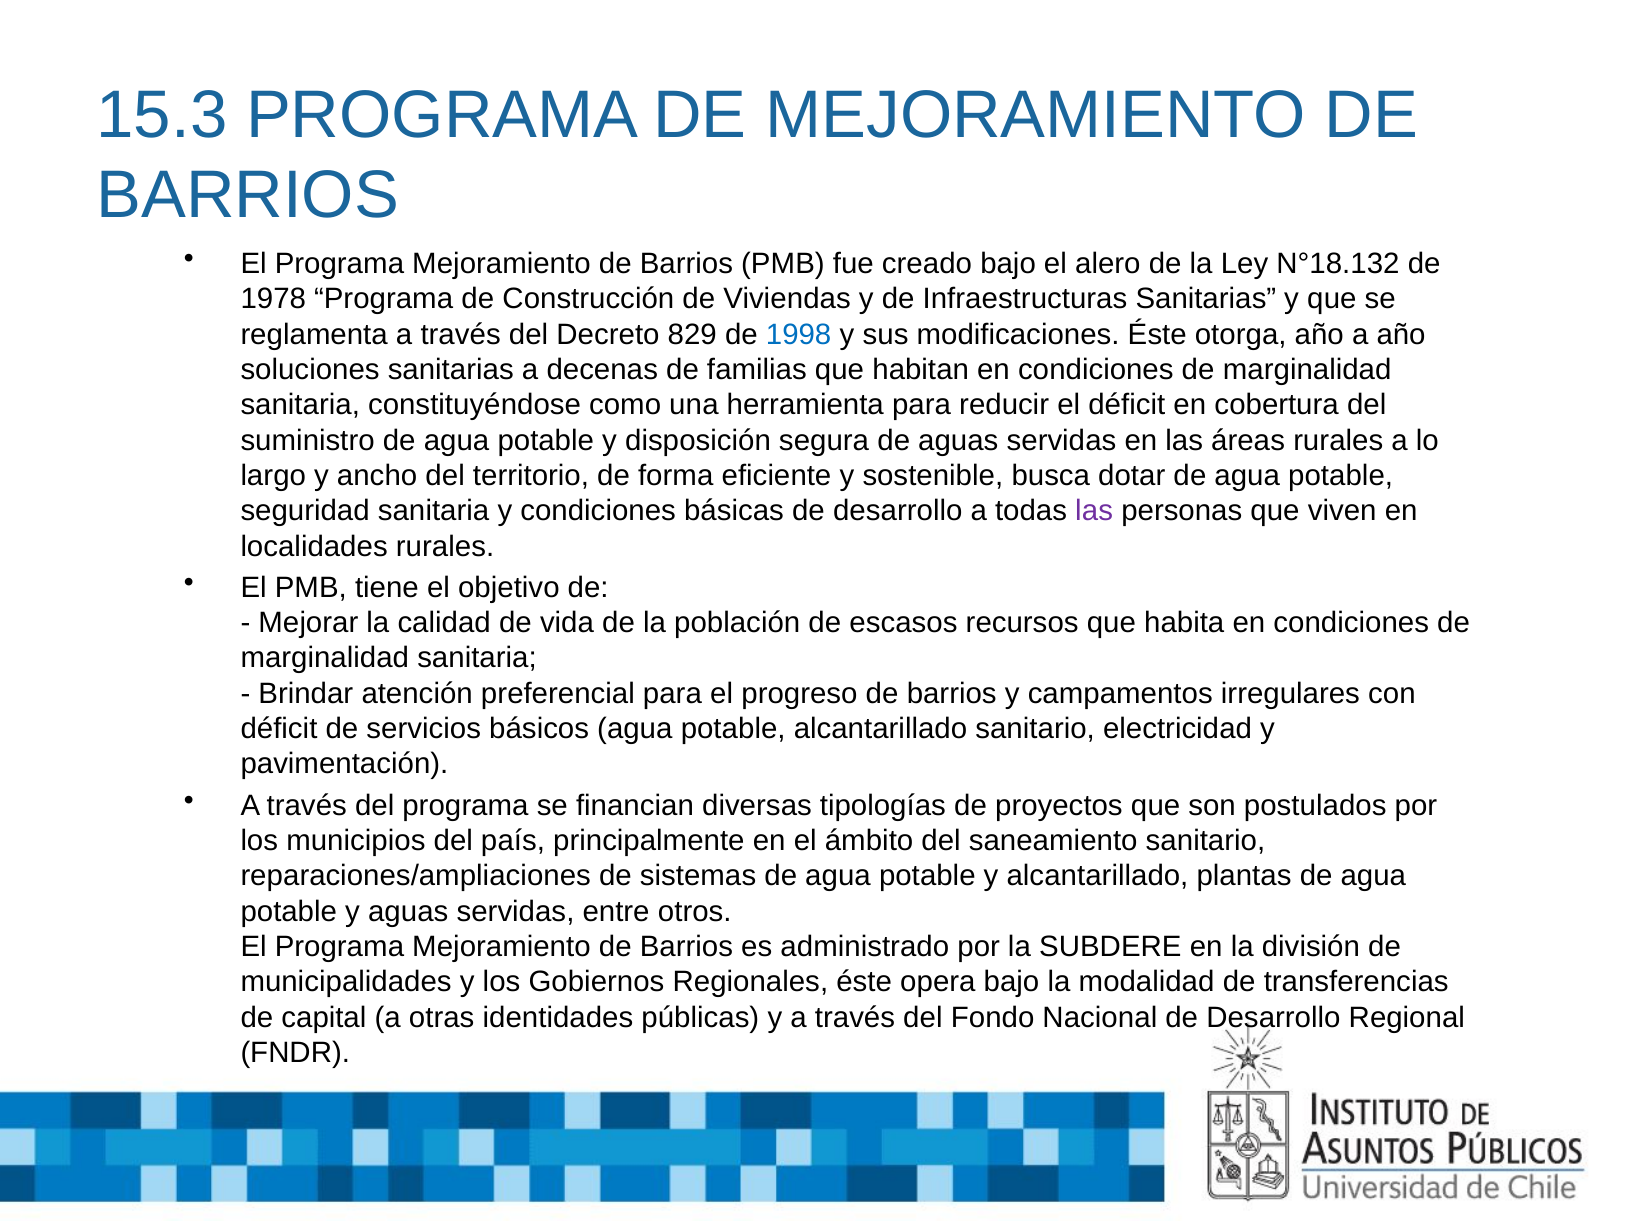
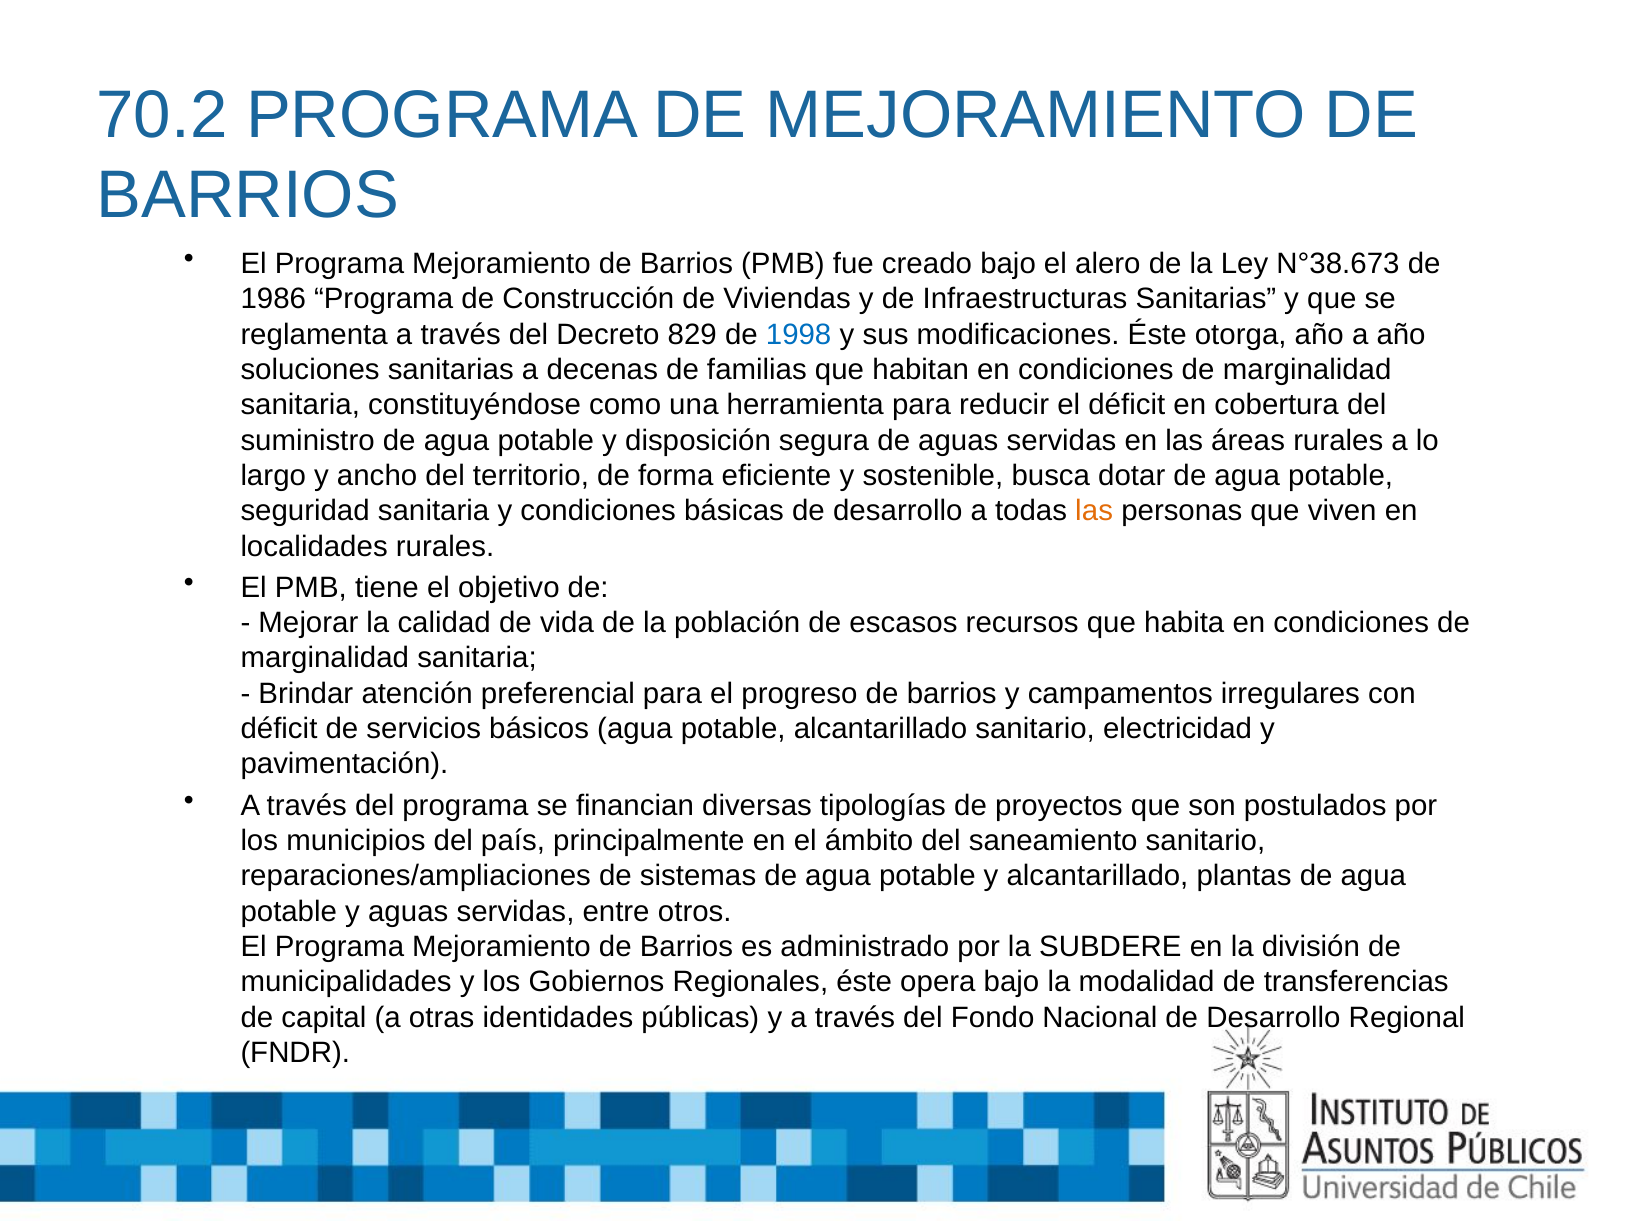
15.3: 15.3 -> 70.2 (162, 115)
N°18.132: N°18.132 -> N°38.673 (1338, 264)
1978: 1978 -> 1986 (273, 299)
las colour: purple -> orange (1094, 511)
